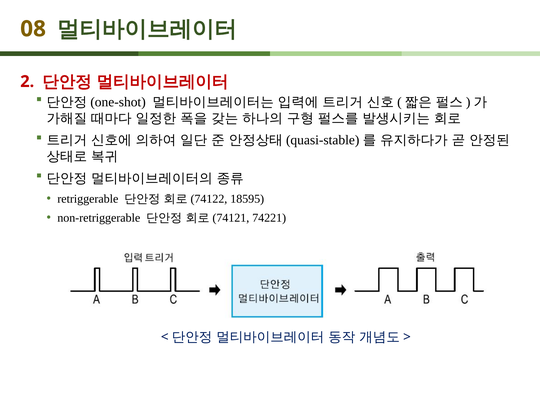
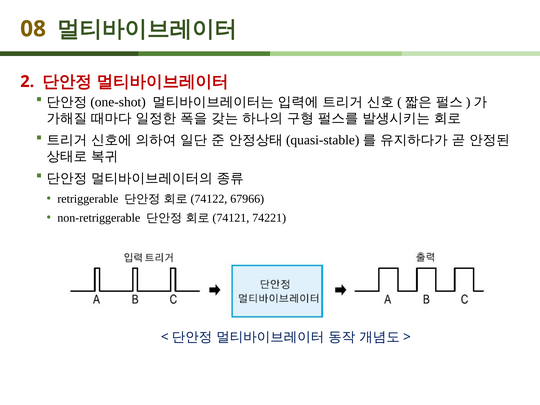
18595: 18595 -> 67966 (247, 199)
